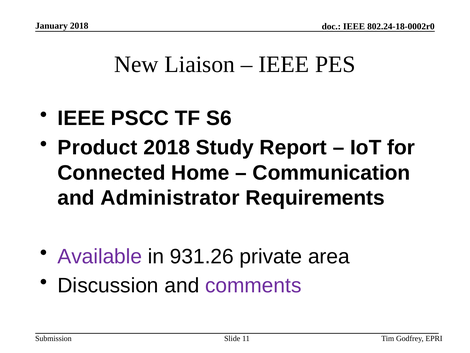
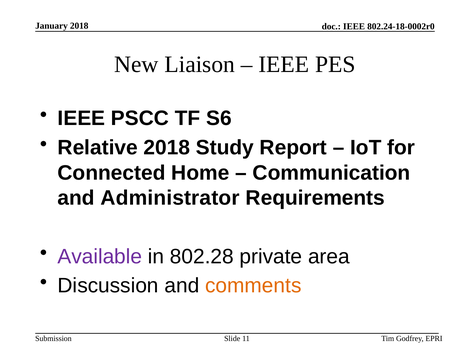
Product: Product -> Relative (98, 147)
931.26: 931.26 -> 802.28 (202, 256)
comments colour: purple -> orange (253, 285)
